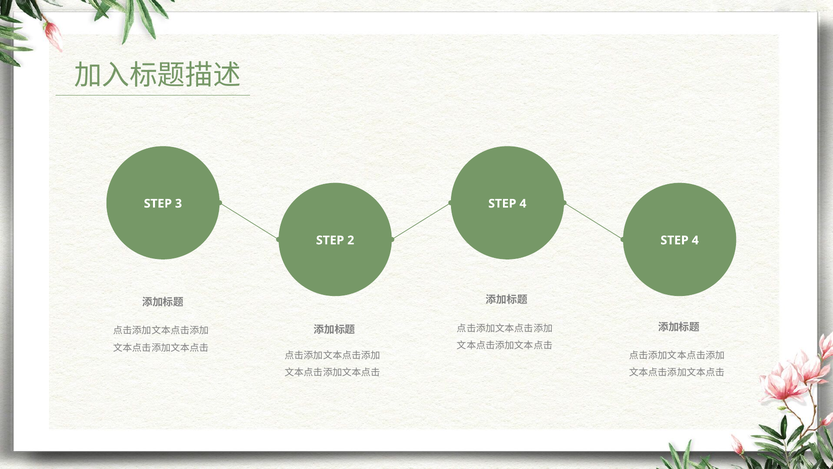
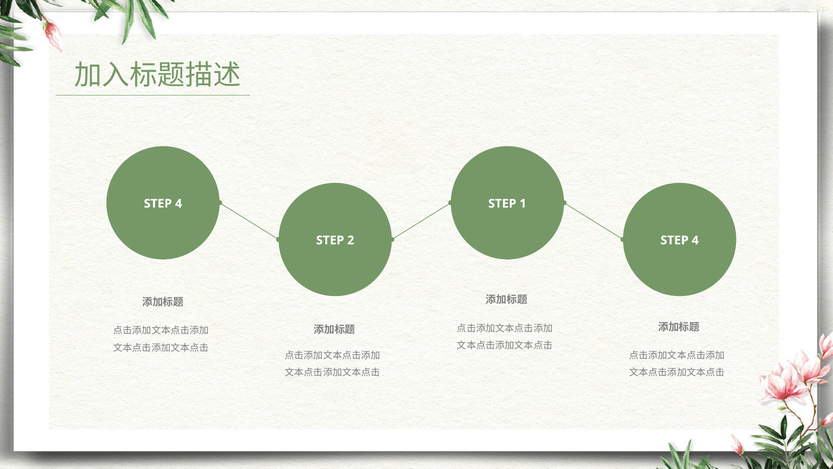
3: 3 -> 4 (179, 203)
4: 4 -> 1 (523, 203)
